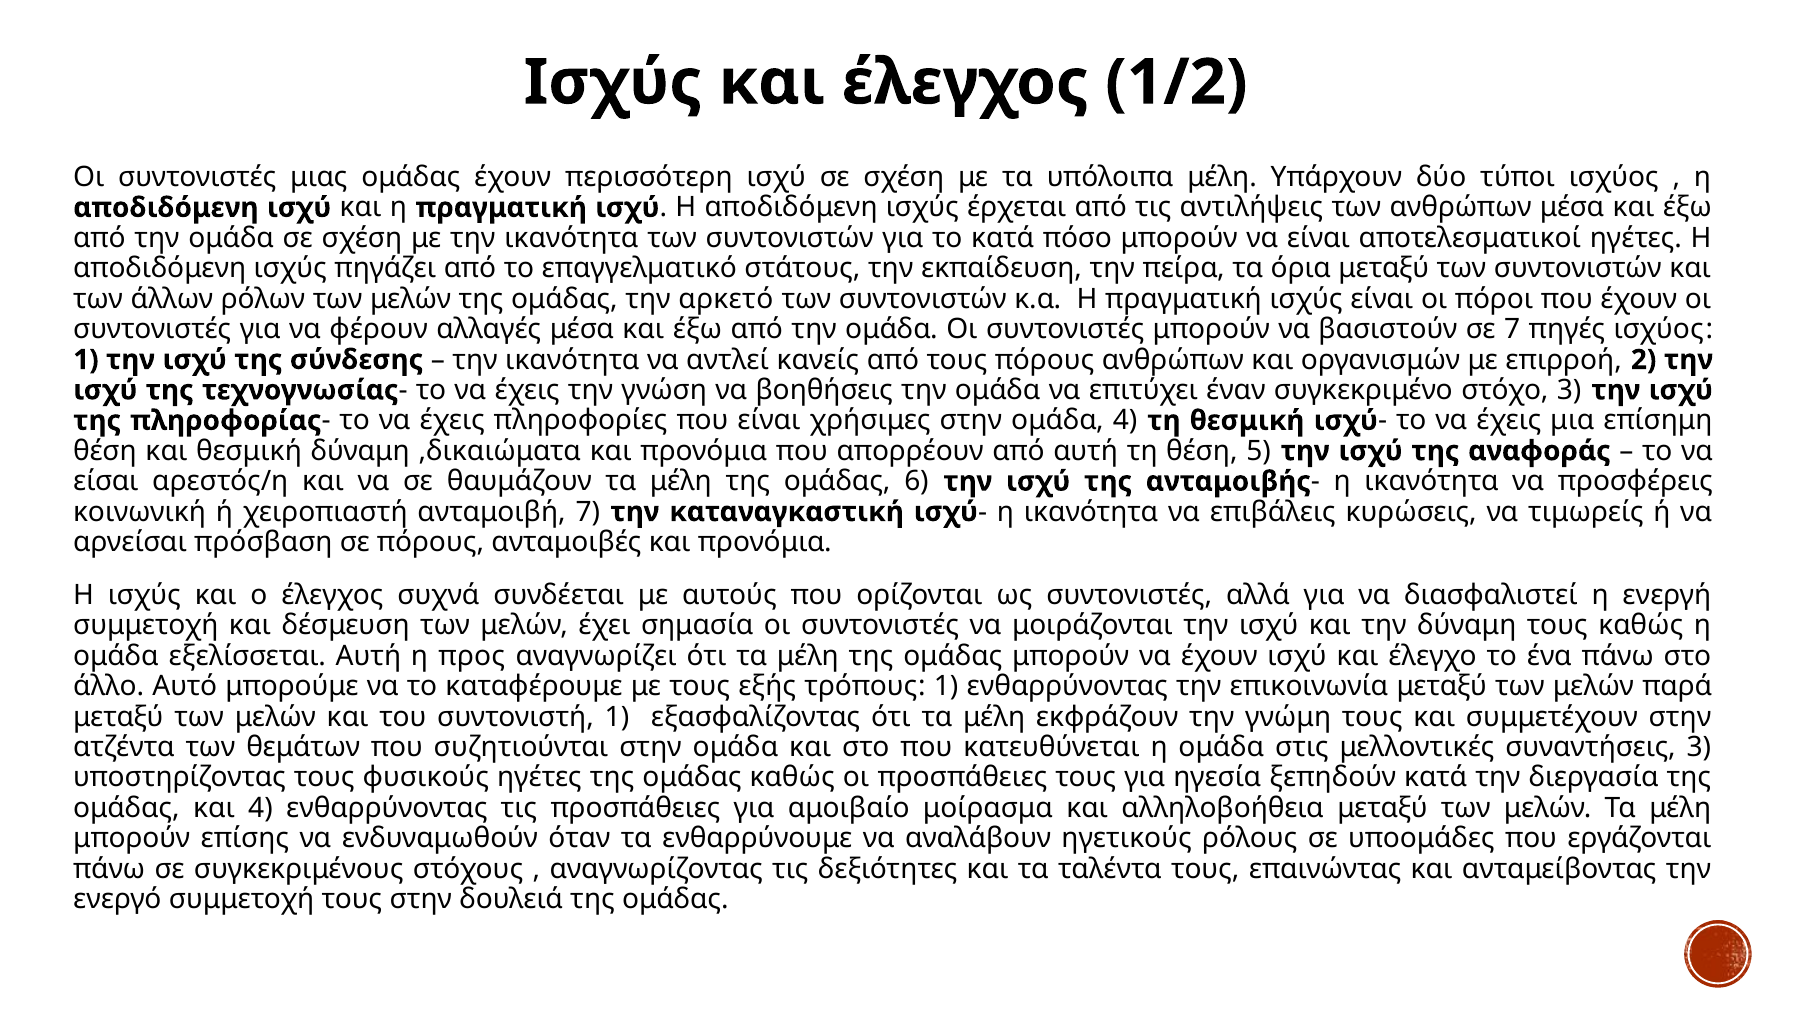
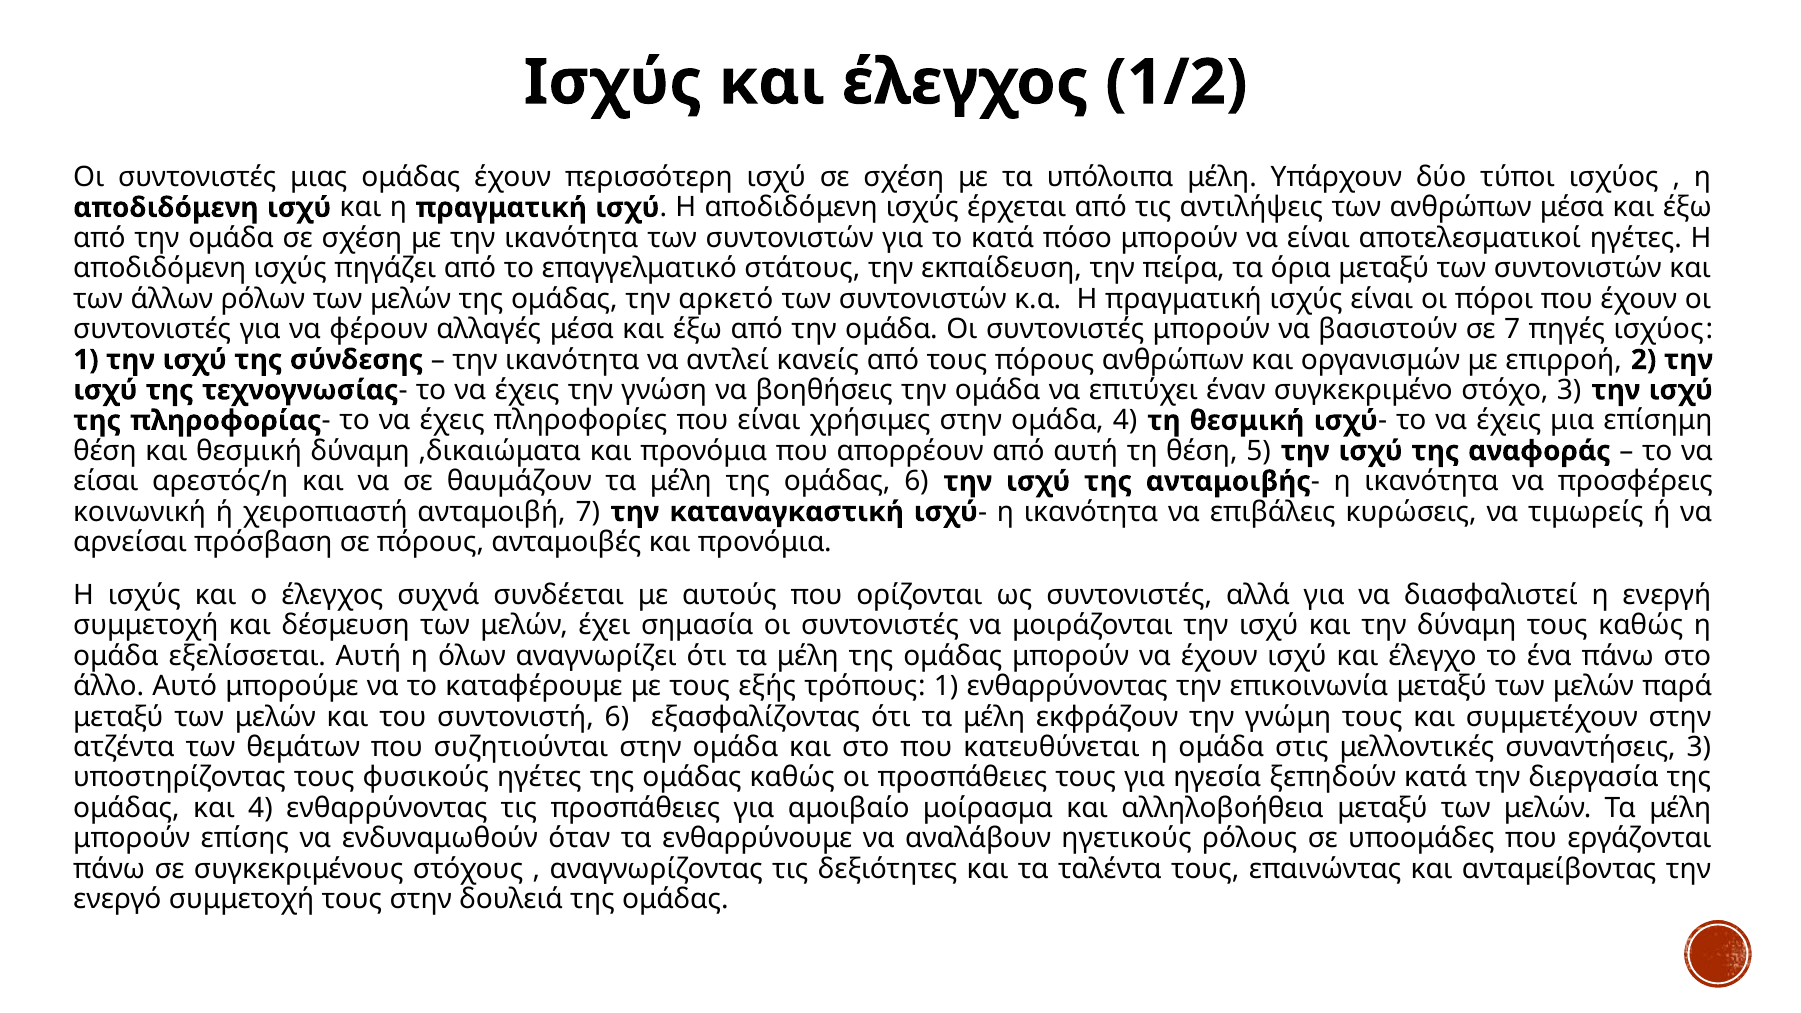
προς: προς -> όλων (472, 656)
συντονιστή 1: 1 -> 6 (617, 717)
